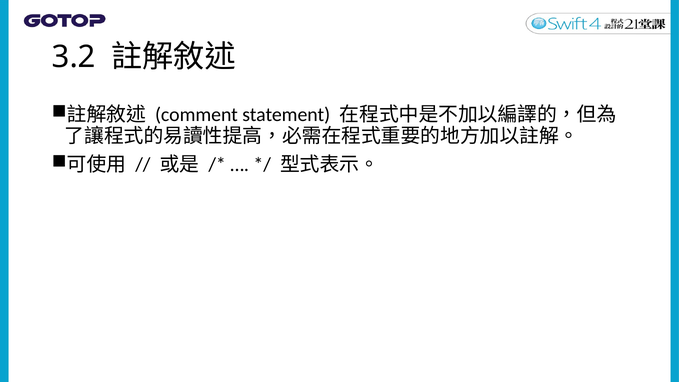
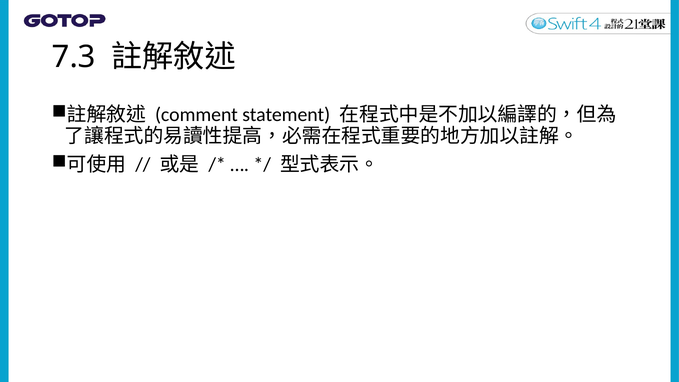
3.2: 3.2 -> 7.3 (74, 57)
